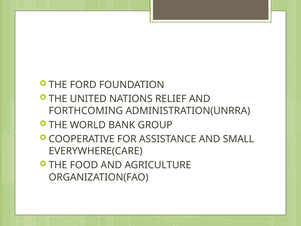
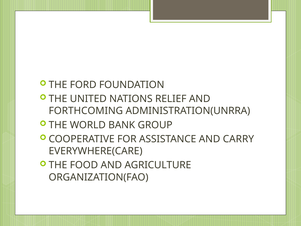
SMALL: SMALL -> CARRY (238, 139)
